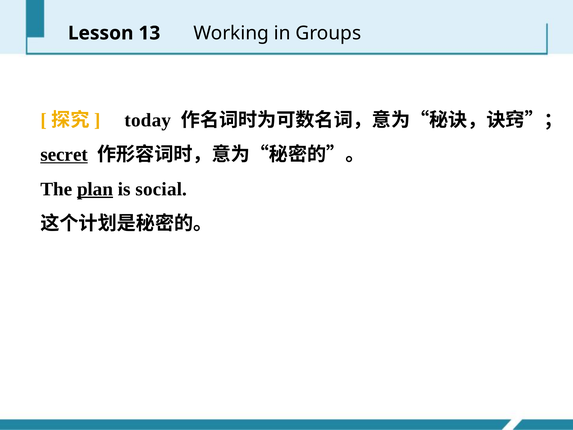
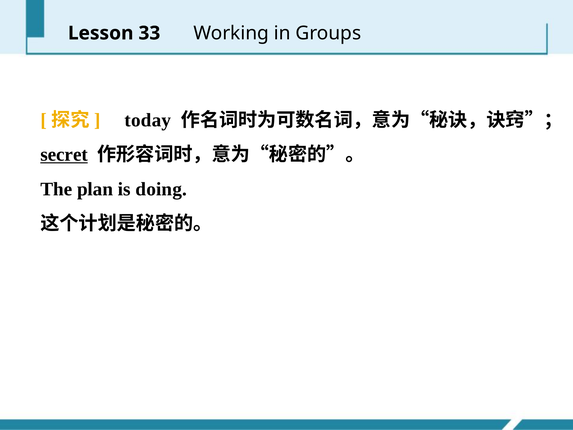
13: 13 -> 33 (149, 33)
plan underline: present -> none (95, 189)
social: social -> doing (161, 189)
